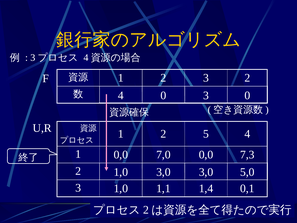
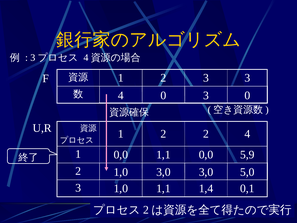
2 3 2: 2 -> 3 (247, 78)
2 5: 5 -> 2 (206, 134)
0,0 7,0: 7,0 -> 1,1 (163, 155)
7,3: 7,3 -> 5,9 (247, 155)
